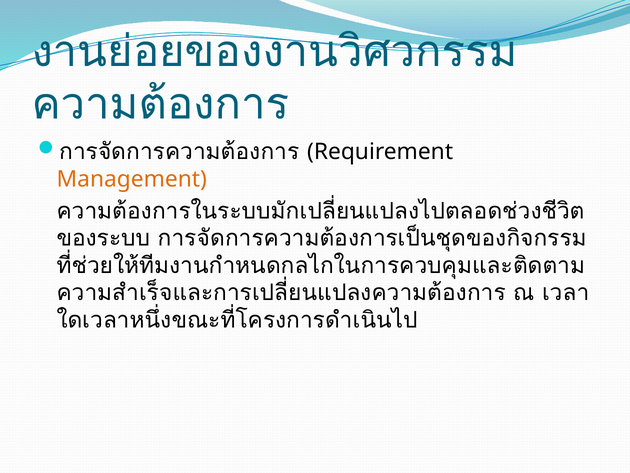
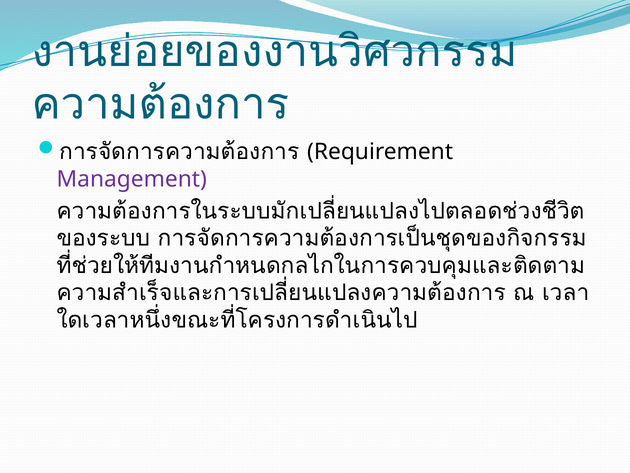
Management colour: orange -> purple (132, 179)
